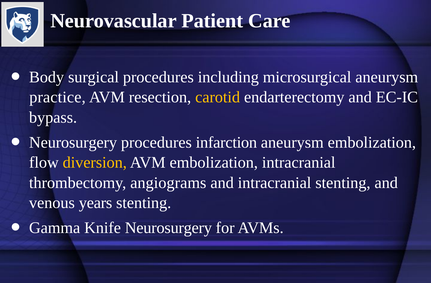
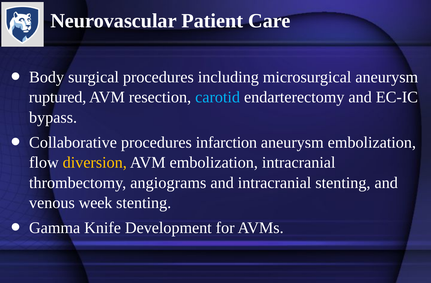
practice: practice -> ruptured (58, 97)
carotid colour: yellow -> light blue (218, 97)
Neurosurgery: Neurosurgery -> Collaborative (73, 142)
years: years -> week (96, 203)
Knife Neurosurgery: Neurosurgery -> Development (168, 228)
